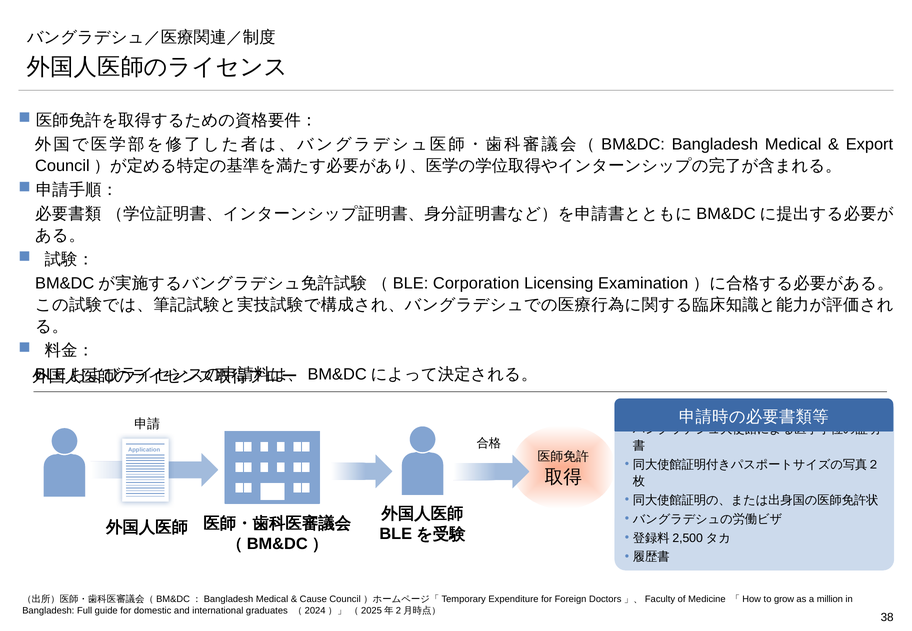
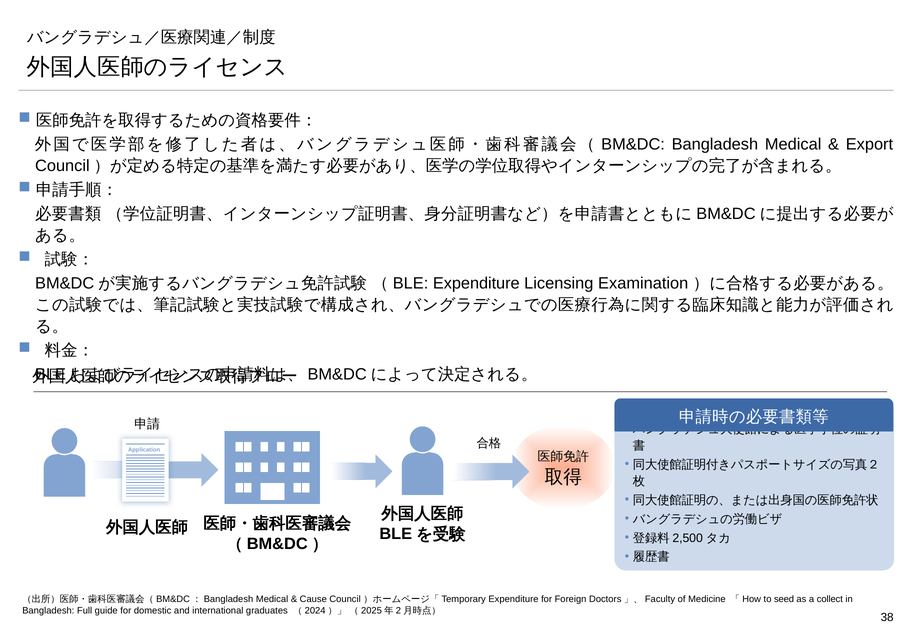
Corporation: Corporation -> Expenditure (476, 284)
grow: grow -> seed (784, 600)
million: million -> collect (830, 600)
